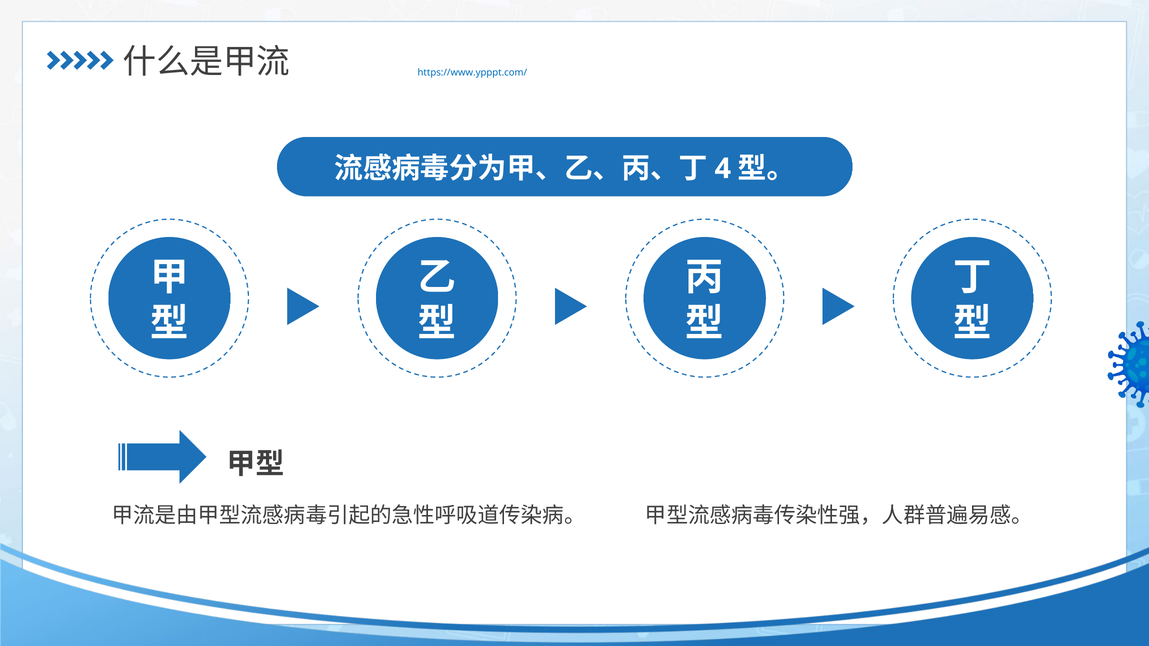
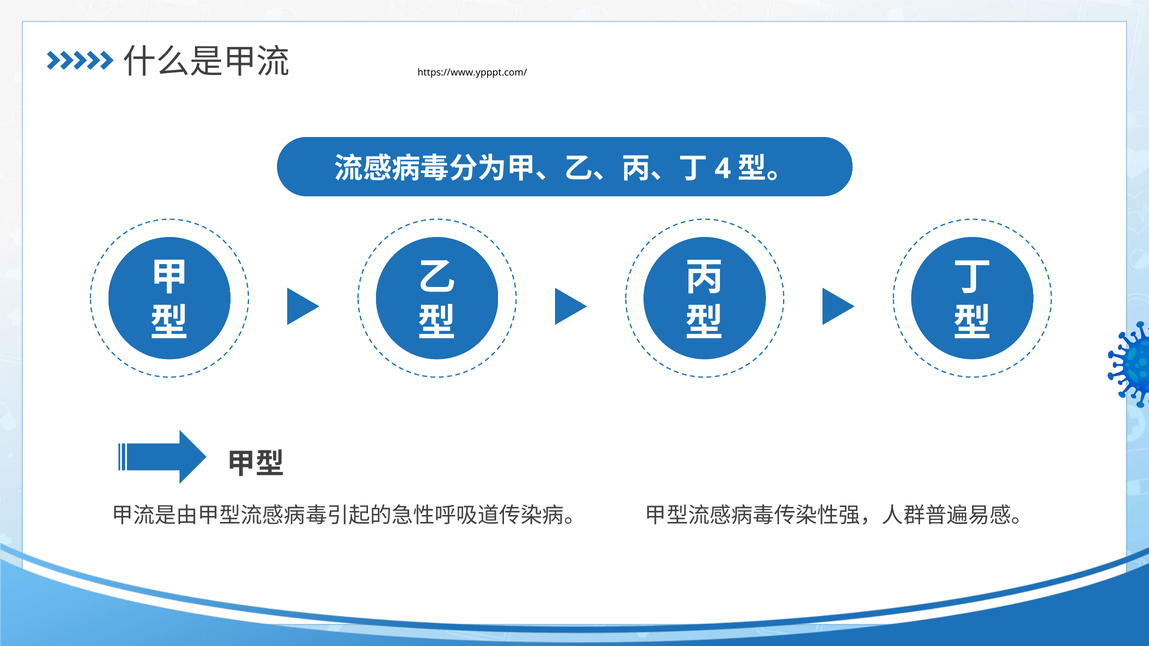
https://www.ypppt.com/ colour: blue -> black (472, 73)
